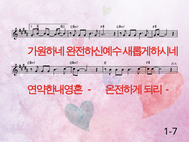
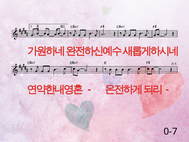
1-7: 1-7 -> 0-7 (171, 131)
